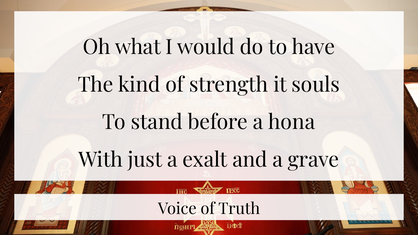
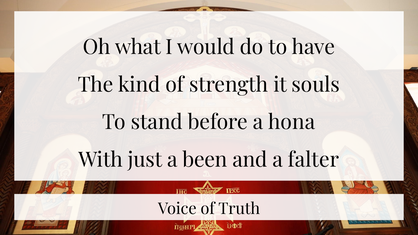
exalt: exalt -> been (205, 160)
grave: grave -> falter (314, 160)
